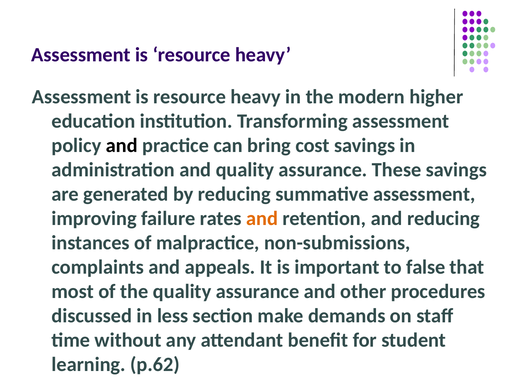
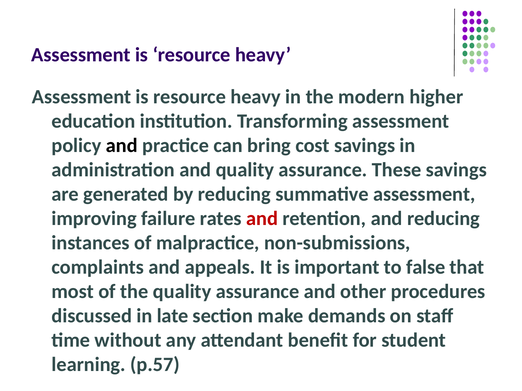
and colour: orange -> red (262, 219)
less: less -> late (173, 316)
p.62: p.62 -> p.57 (155, 365)
